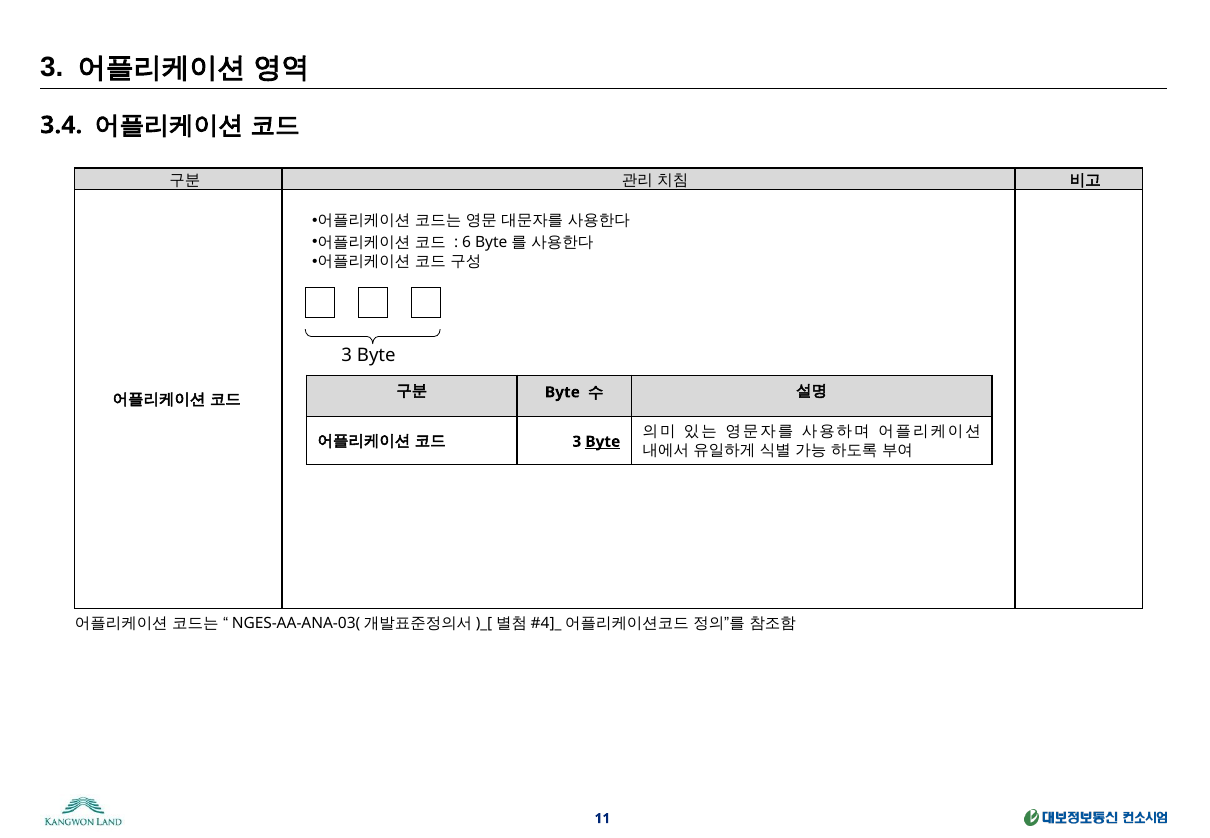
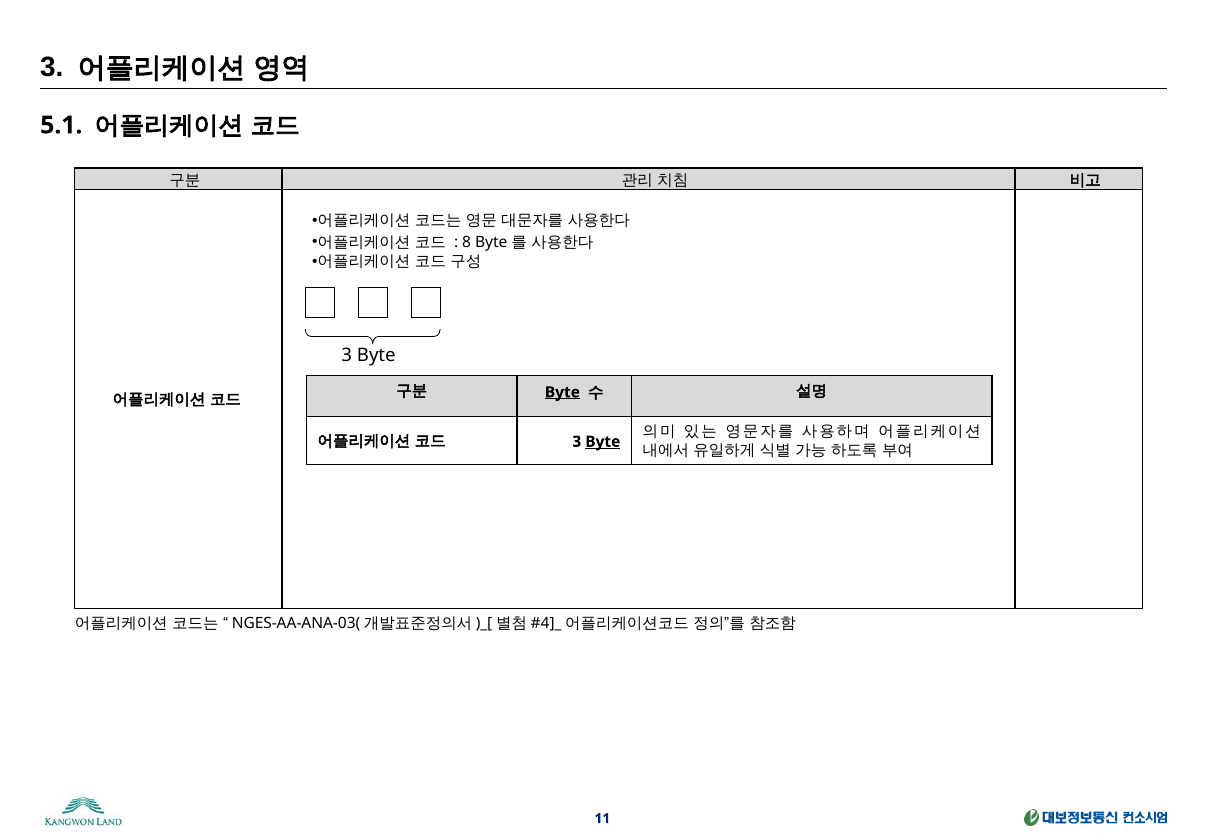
3.4: 3.4 -> 5.1 (61, 125)
6: 6 -> 8 (467, 242)
Byte underline: none -> present (562, 392)
